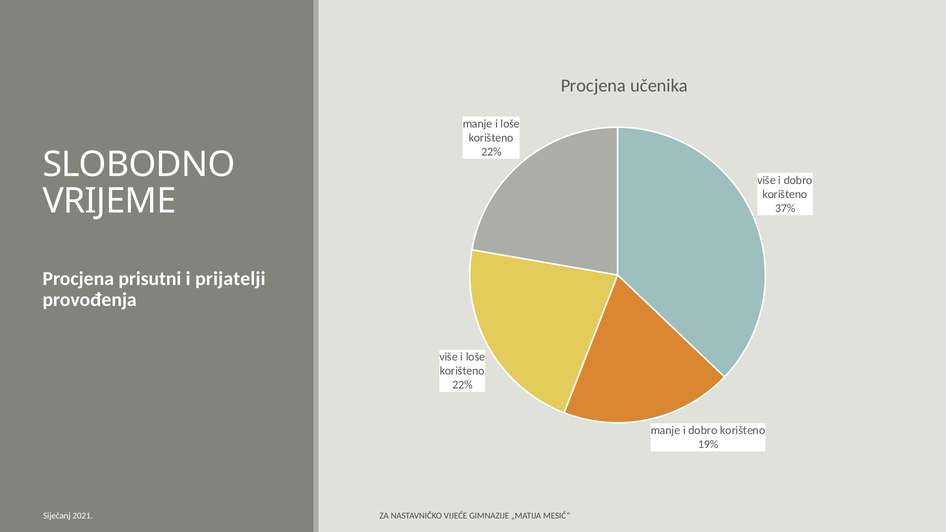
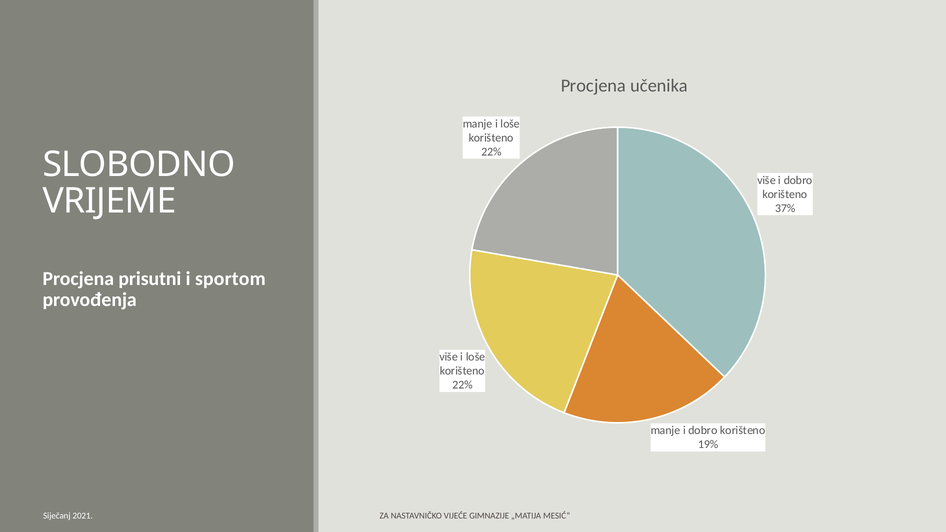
prijatelji: prijatelji -> sportom (230, 279)
